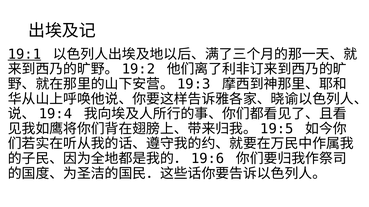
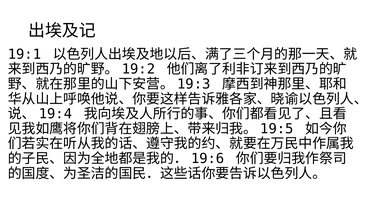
19:1 underline: present -> none (24, 54)
